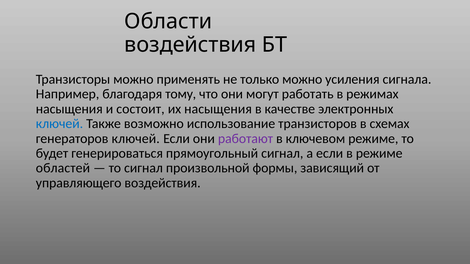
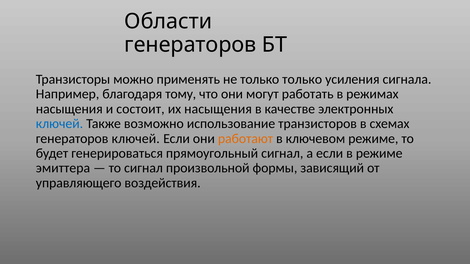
воздействия: воздействия -> генераторов (190, 45)
только можно: можно -> только (302, 79)
работают colour: purple -> orange (245, 139)
областей: областей -> эмиттера (63, 168)
